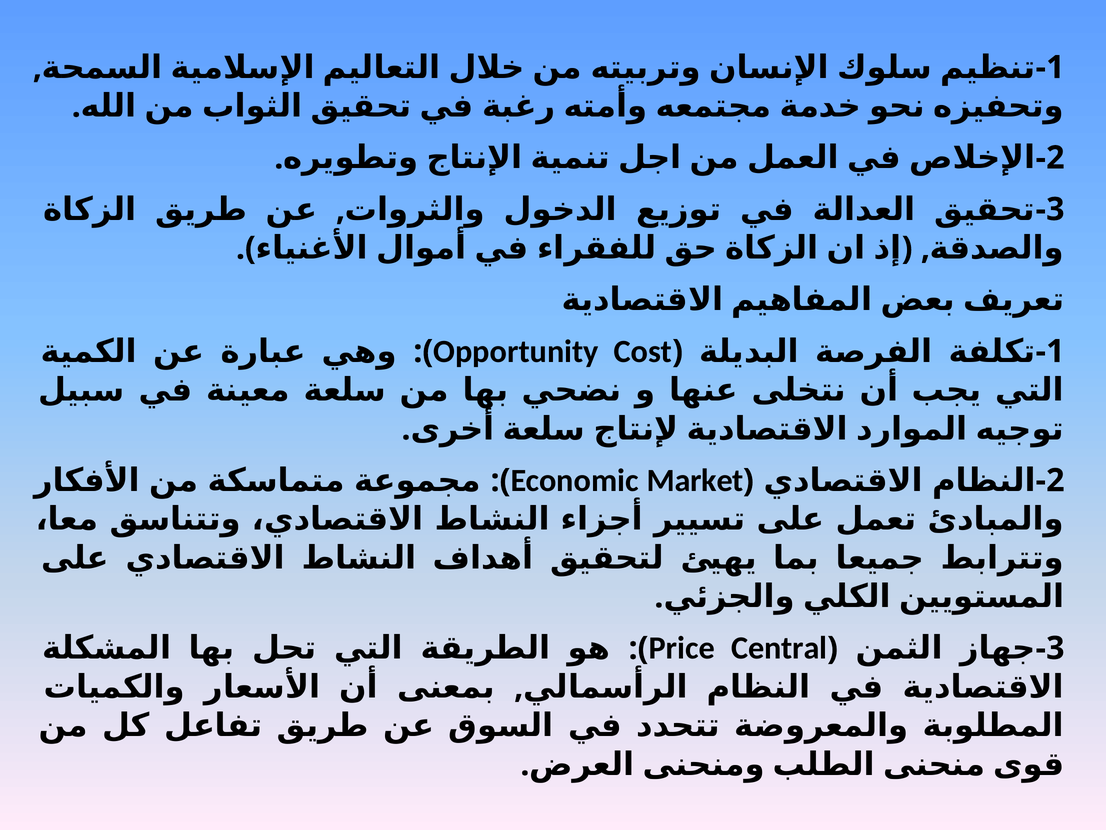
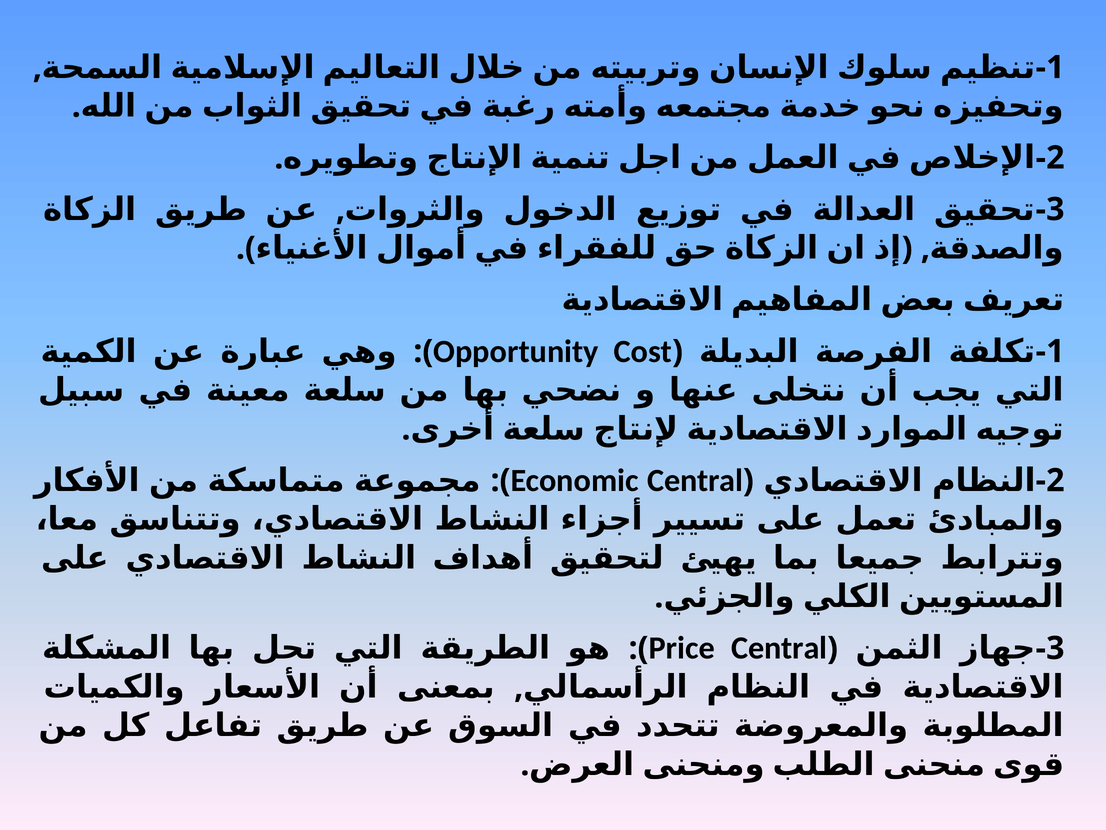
Economic Market: Market -> Central (695, 480)
